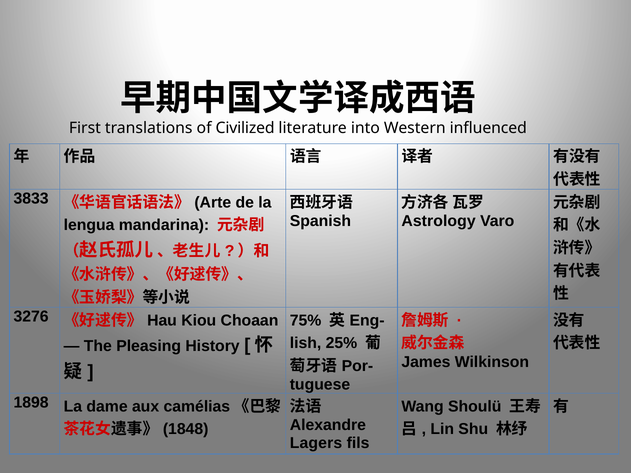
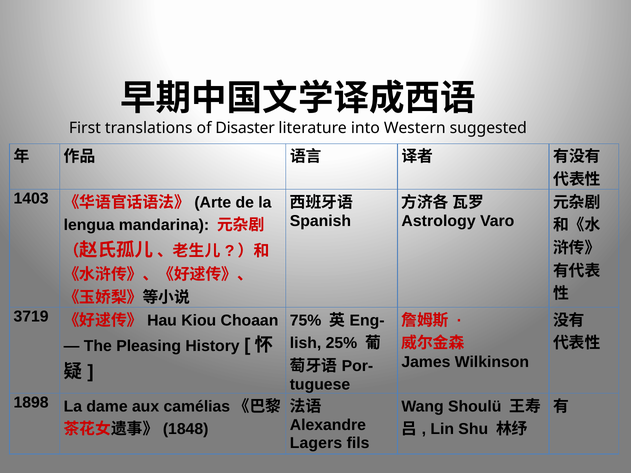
Civilized: Civilized -> Disaster (245, 128)
influenced: influenced -> suggested (488, 128)
3833: 3833 -> 1403 (31, 199)
3276: 3276 -> 3719 (31, 316)
